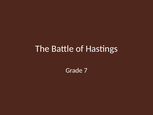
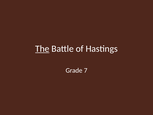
The underline: none -> present (42, 49)
